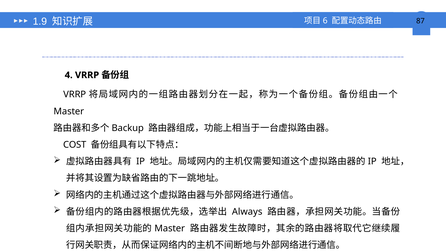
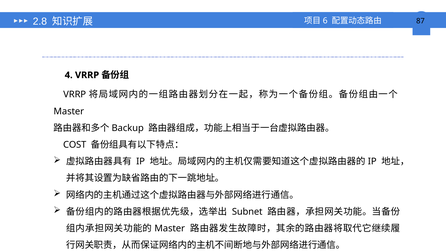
1.9: 1.9 -> 2.8 (40, 21)
Always: Always -> Subnet (247, 212)
